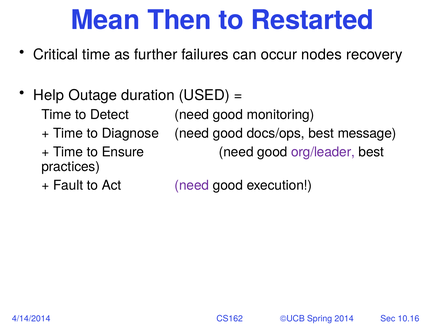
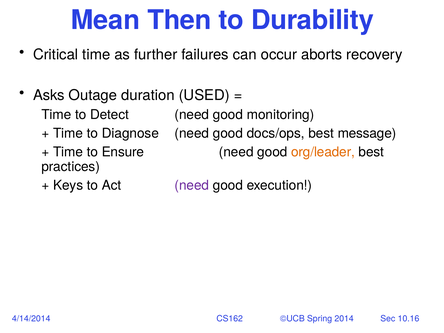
Restarted: Restarted -> Durability (312, 20)
nodes: nodes -> aborts (322, 54)
Help: Help -> Asks (49, 95)
org/leader colour: purple -> orange (323, 152)
Fault: Fault -> Keys (68, 185)
